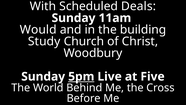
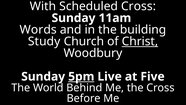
Scheduled Deals: Deals -> Cross (138, 6)
Would: Would -> Words (38, 30)
Christ underline: none -> present (140, 41)
